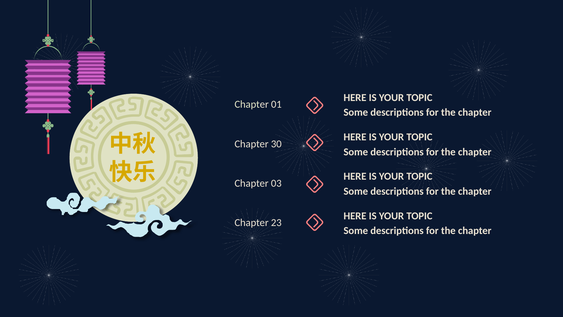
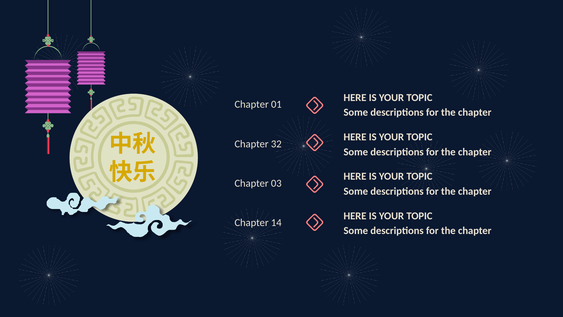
30: 30 -> 32 (276, 144)
23: 23 -> 14 (276, 223)
